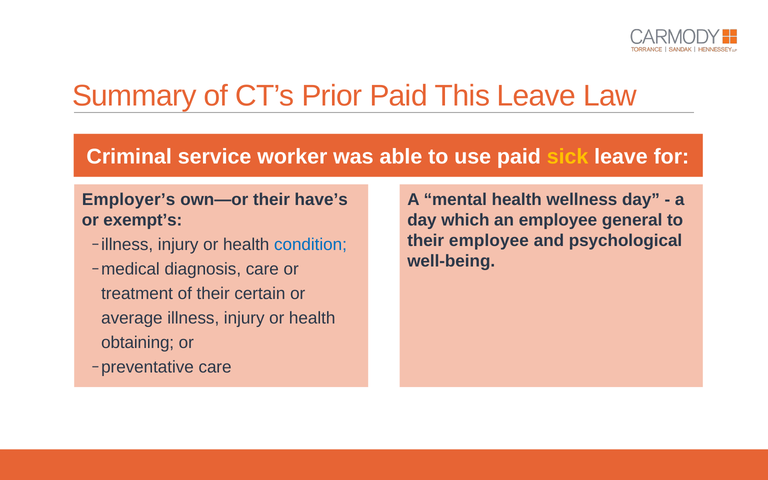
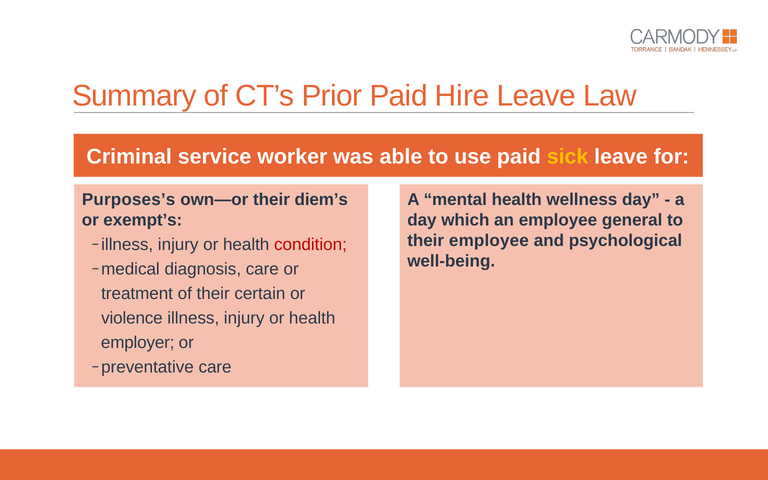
This: This -> Hire (462, 96)
Employer’s: Employer’s -> Purposes’s (129, 200)
have’s: have’s -> diem’s (321, 200)
condition colour: blue -> red (310, 245)
average: average -> violence (132, 318)
obtaining: obtaining -> employer (138, 343)
